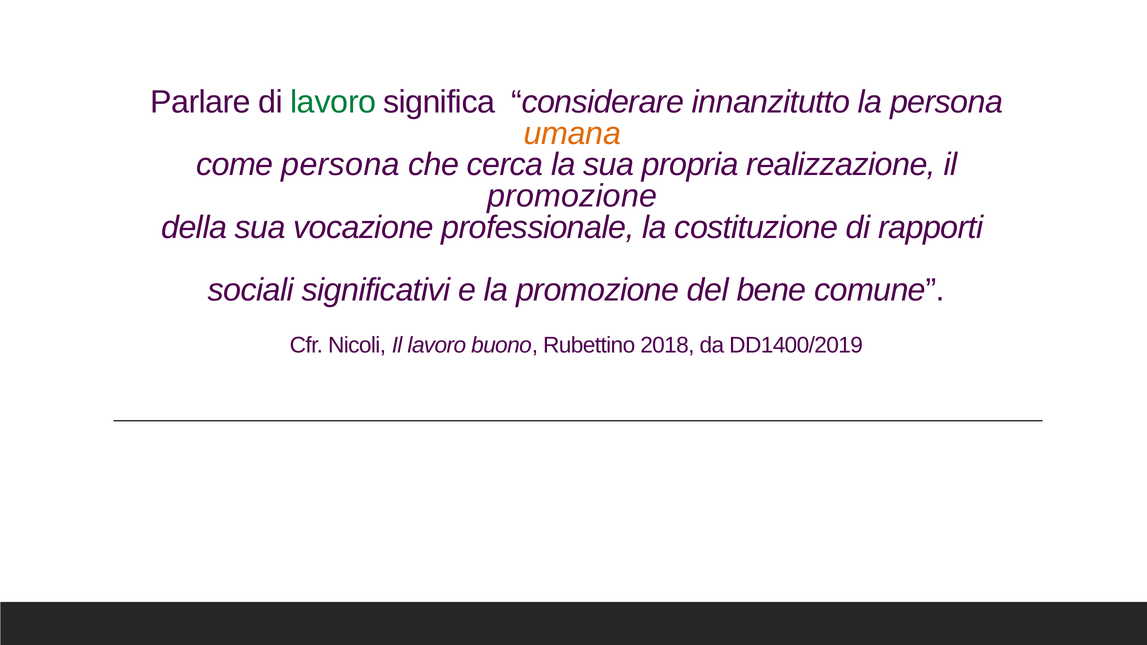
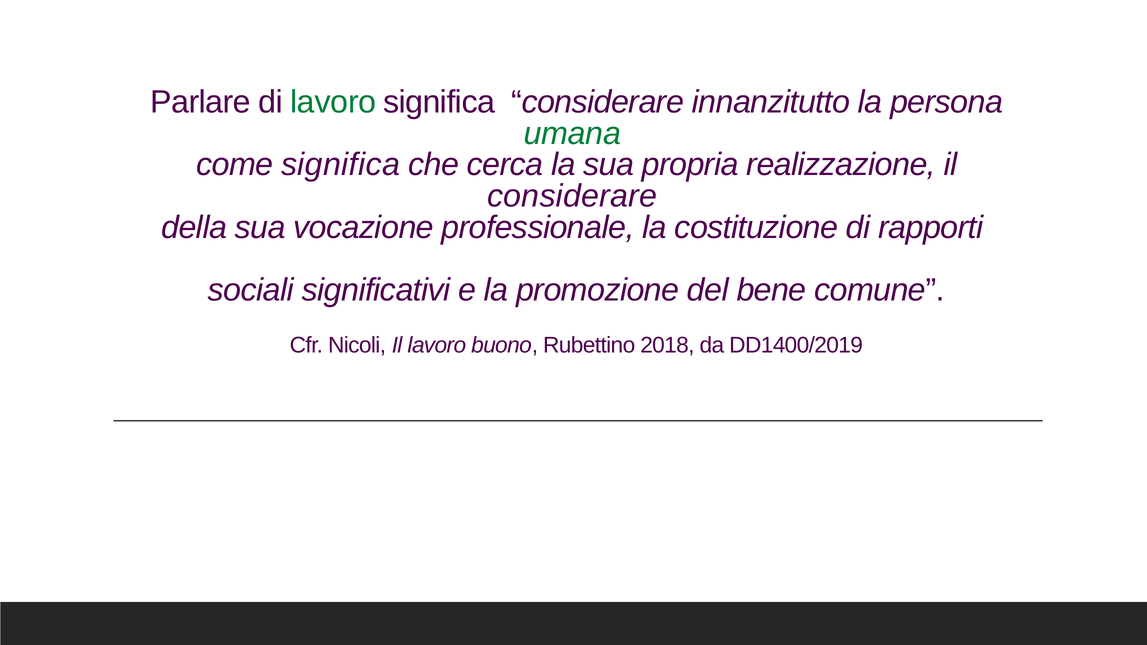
umana colour: orange -> green (572, 133)
come persona: persona -> significa (341, 165)
promozione: promozione -> considerare (572, 196)
